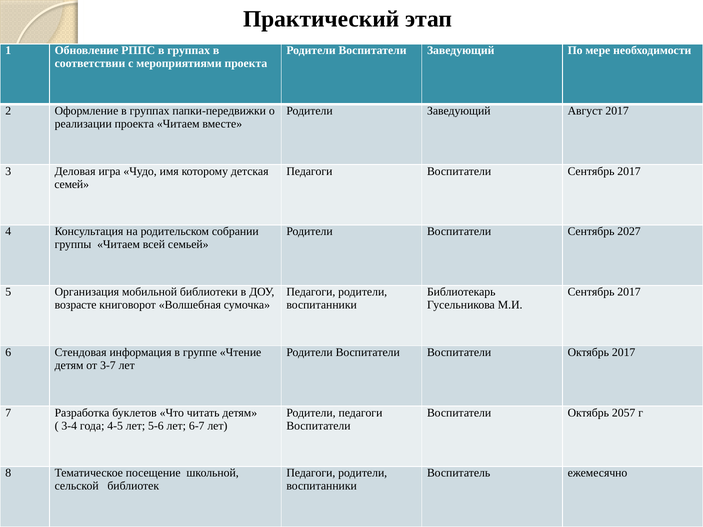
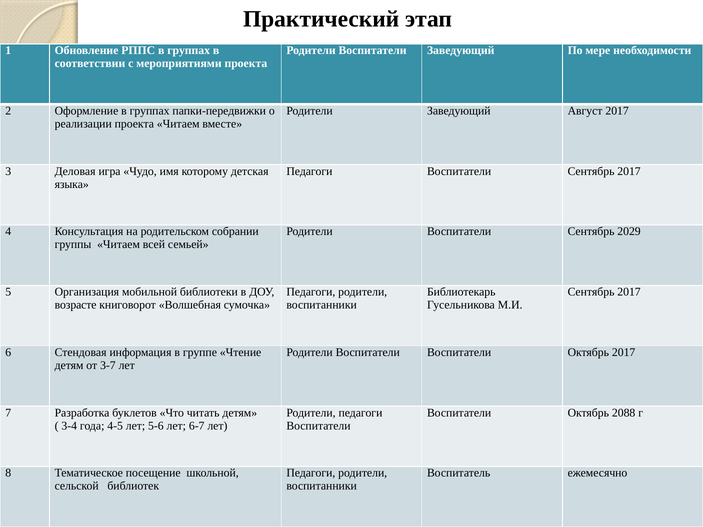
семей: семей -> языка (72, 184)
2027: 2027 -> 2029 (629, 232)
2057: 2057 -> 2088 (624, 413)
